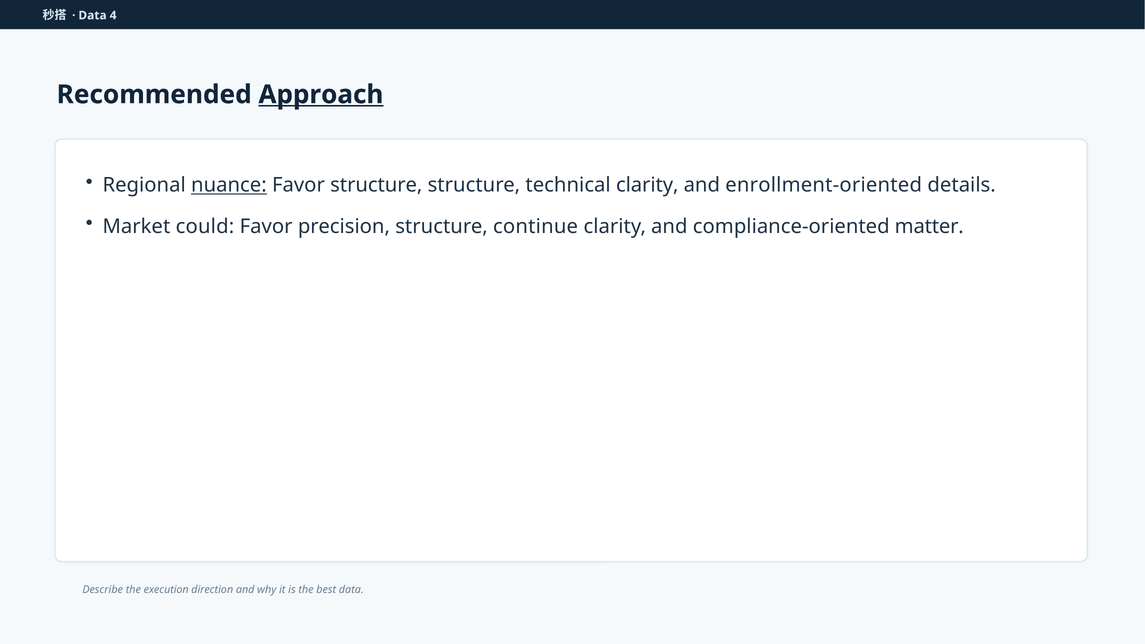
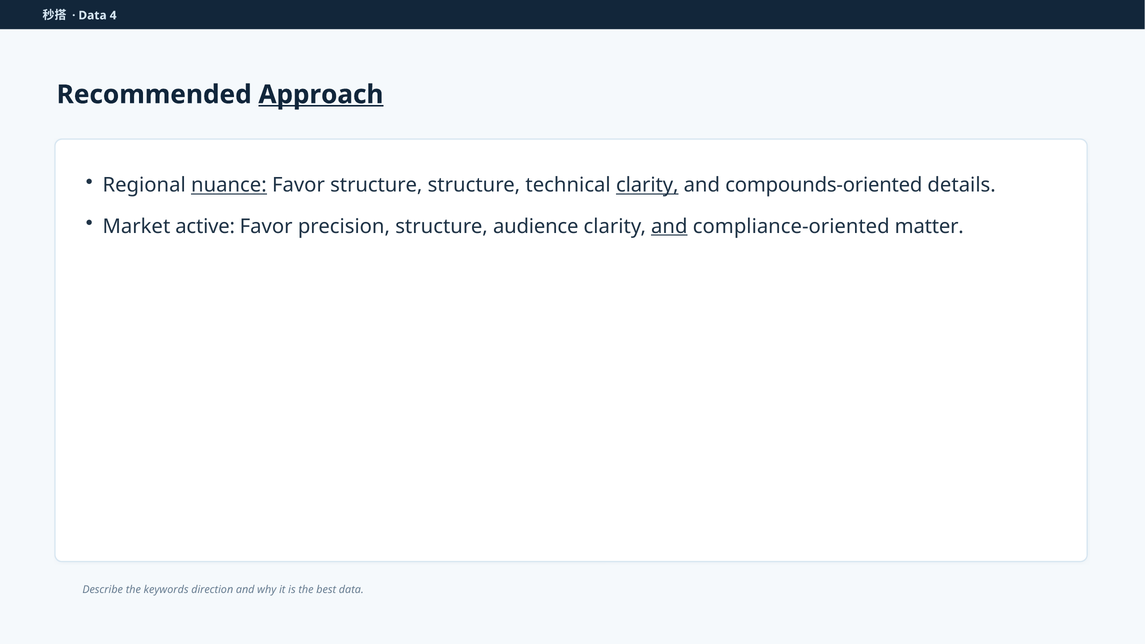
clarity underline: none -> present (647, 185)
enrollment-oriented: enrollment-oriented -> compounds-oriented (824, 185)
could: could -> active (205, 226)
continue: continue -> audience (536, 226)
and underline: none -> present (669, 226)
execution: execution -> keywords (166, 590)
